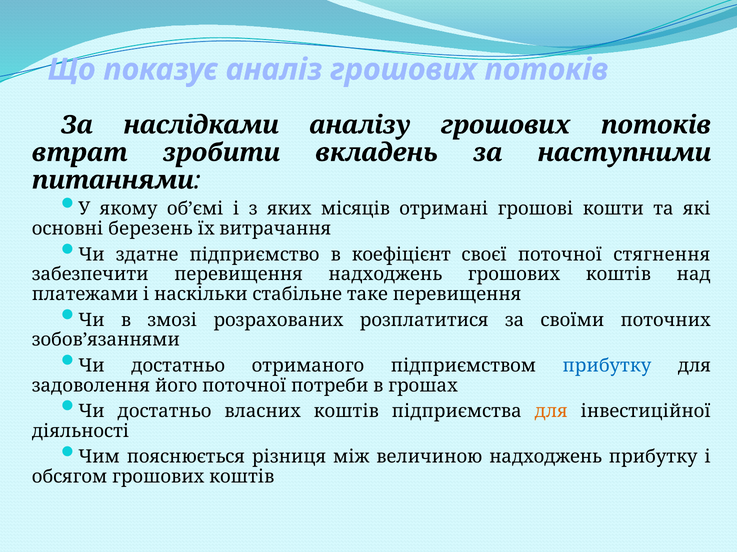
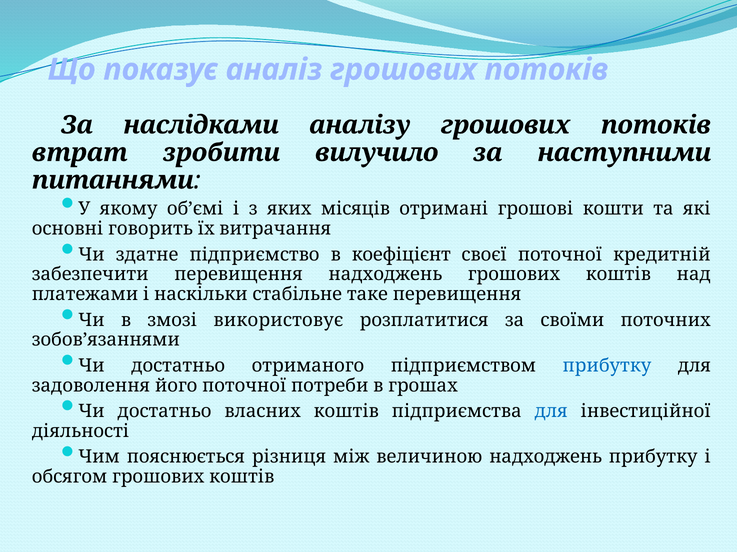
вкладень: вкладень -> вилучило (377, 153)
березень: березень -> говорить (150, 229)
стягнення: стягнення -> кредитній (662, 255)
розрахованих: розрахованих -> використовує (278, 320)
для colour: orange -> blue (551, 412)
